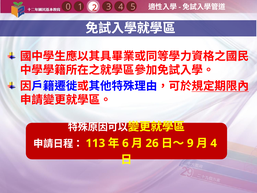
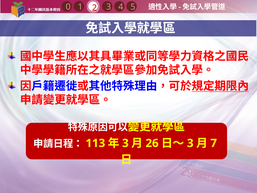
6: 6 -> 3 (125, 143)
9: 9 -> 3 (190, 143)
4: 4 -> 7 (214, 143)
